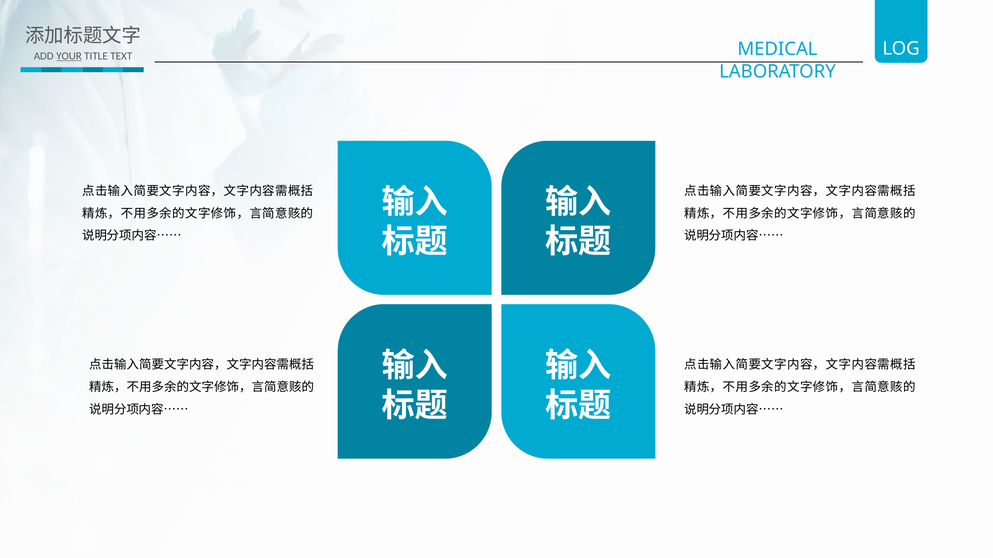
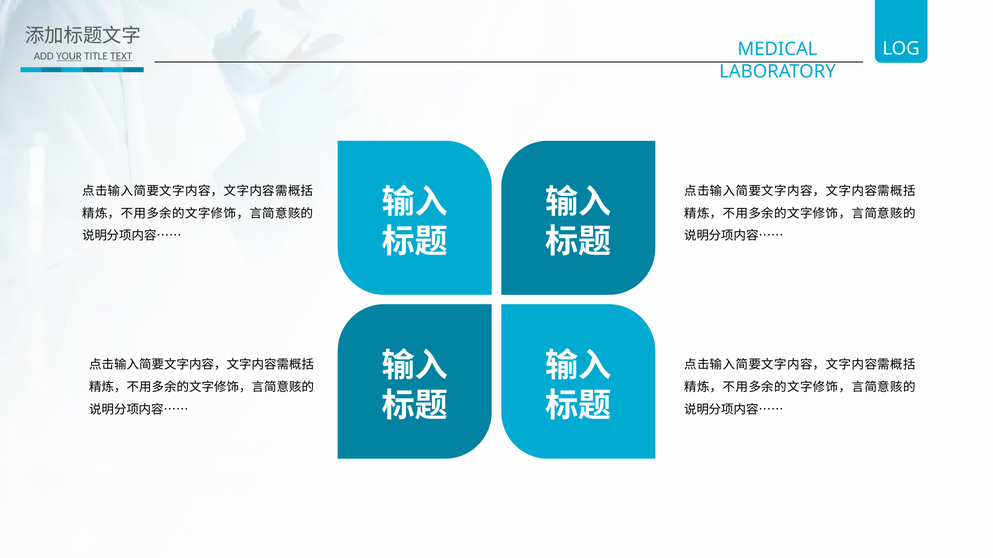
TEXT underline: none -> present (121, 56)
